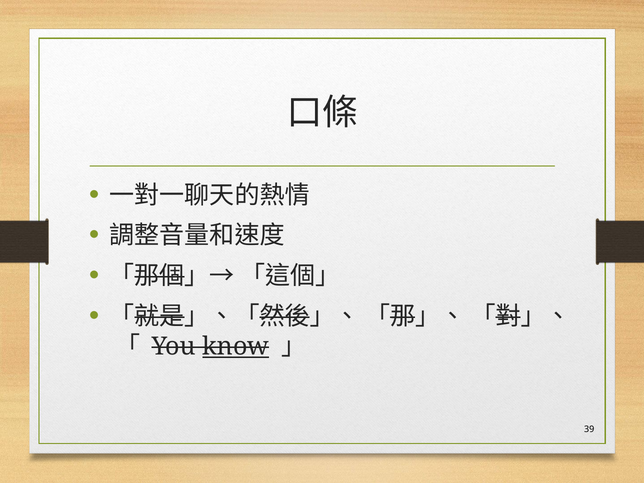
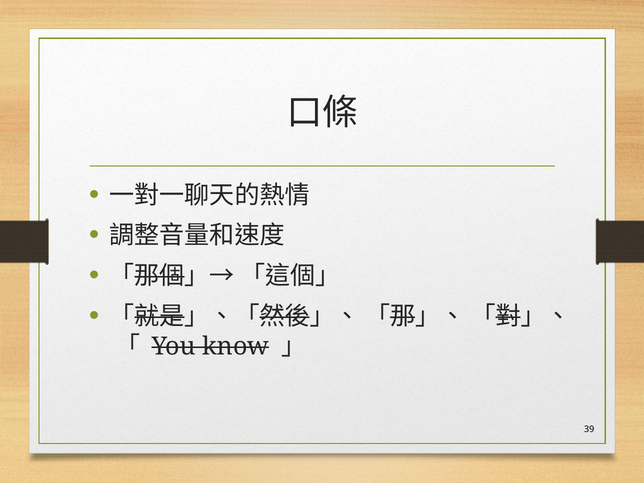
know underline: present -> none (236, 346)
